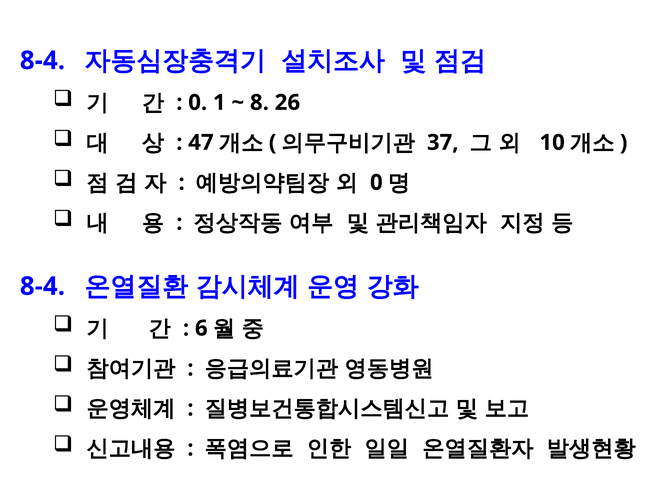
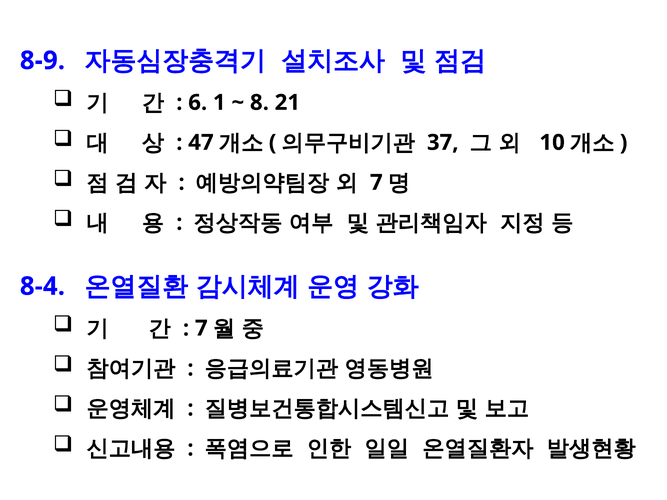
8-4: 8-4 -> 8-9 (42, 61)
0: 0 -> 6 (198, 103)
26: 26 -> 21 (287, 103)
0: 0 -> 7 (376, 183)
6: 6 -> 7 (201, 328)
